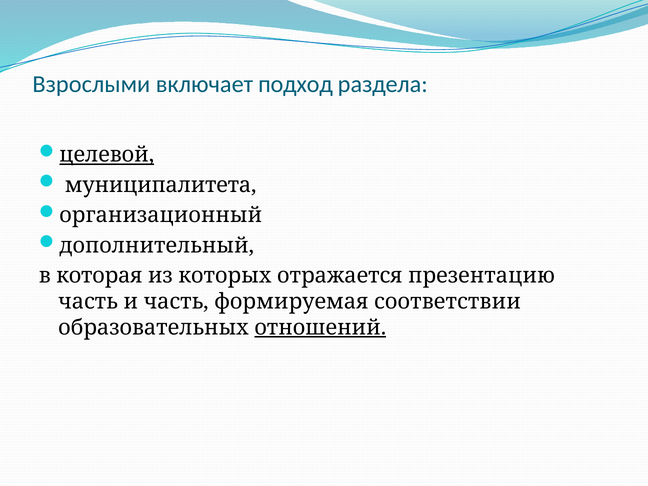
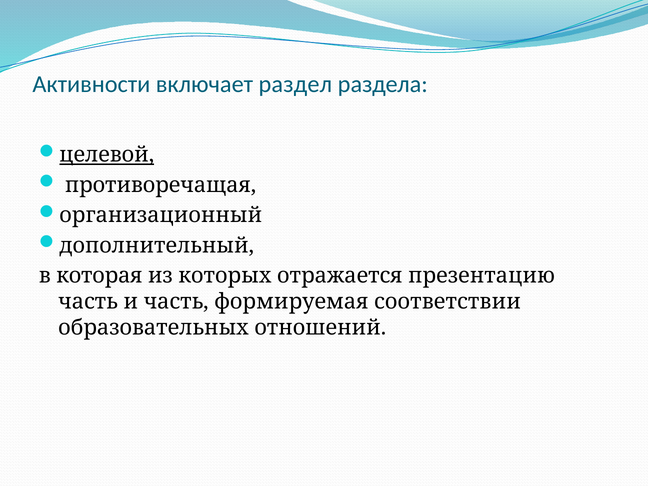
Взрослыми: Взрослыми -> Активности (91, 84)
подход: подход -> раздел (295, 84)
муниципалитета: муниципалитета -> противоречащая (161, 185)
отношений underline: present -> none (320, 328)
